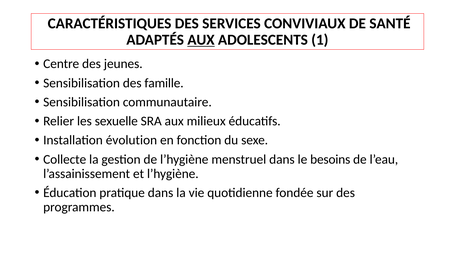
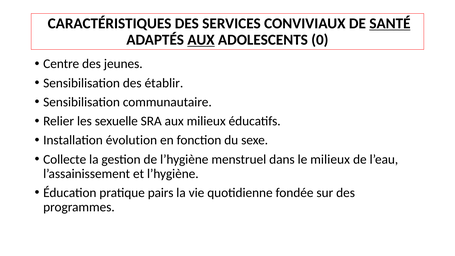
SANTÉ underline: none -> present (390, 23)
1: 1 -> 0 (320, 40)
famille: famille -> établir (164, 83)
le besoins: besoins -> milieux (330, 159)
pratique dans: dans -> pairs (161, 193)
